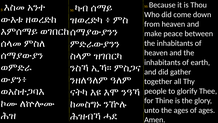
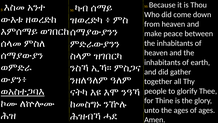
ወአስተጋባእ underline: none -> present (23, 91)
